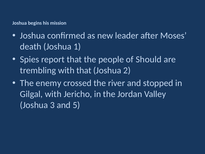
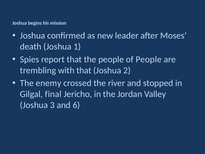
of Should: Should -> People (149, 59)
Gilgal with: with -> final (53, 94)
5: 5 -> 6 (76, 105)
